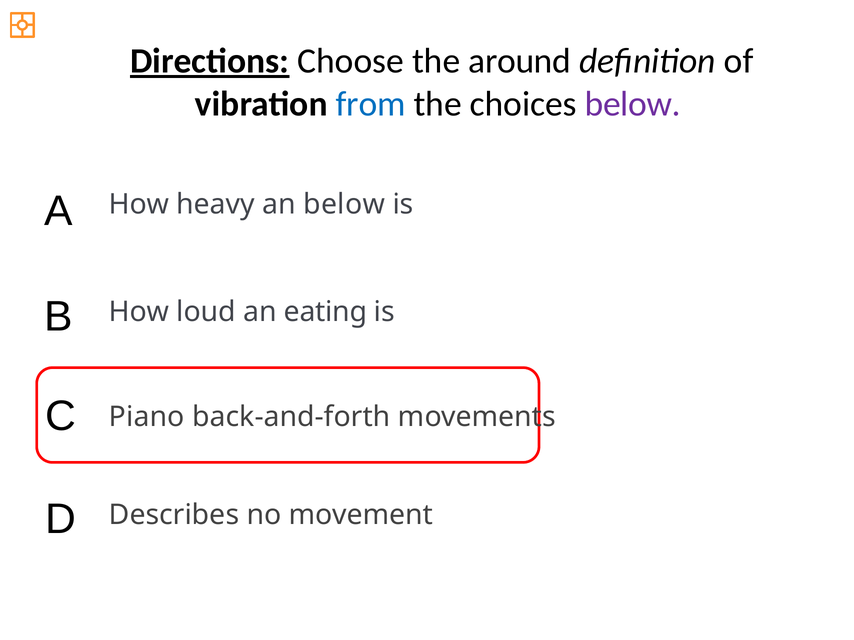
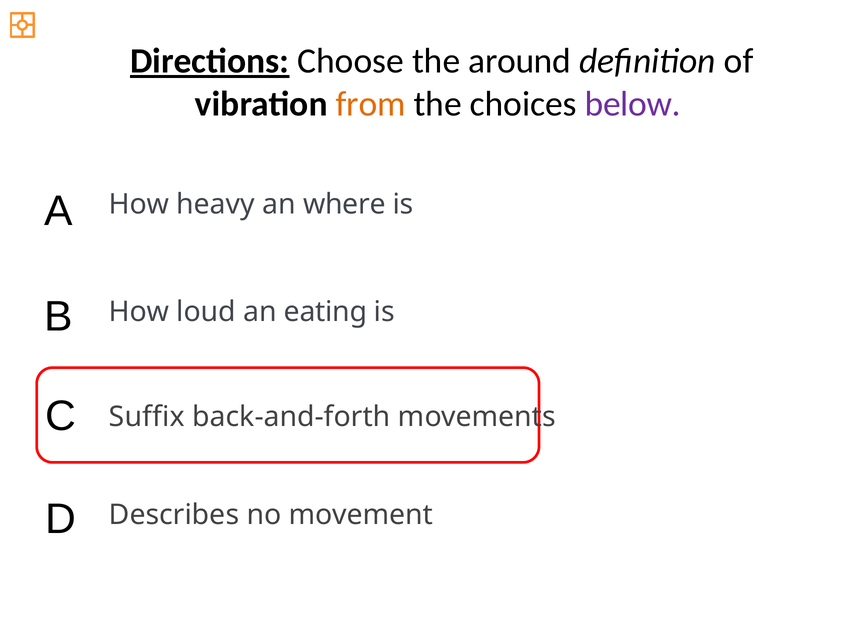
from colour: blue -> orange (371, 104)
an below: below -> where (344, 204)
Piano: Piano -> Suffix (147, 417)
